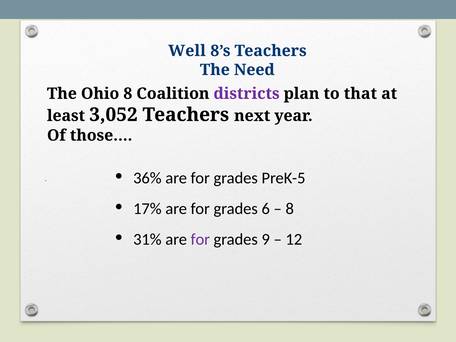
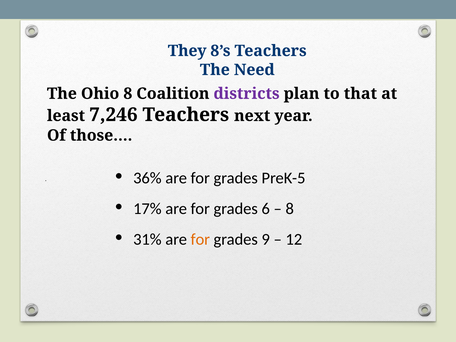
Well: Well -> They (187, 51)
3,052: 3,052 -> 7,246 (113, 115)
for colour: purple -> orange (200, 239)
